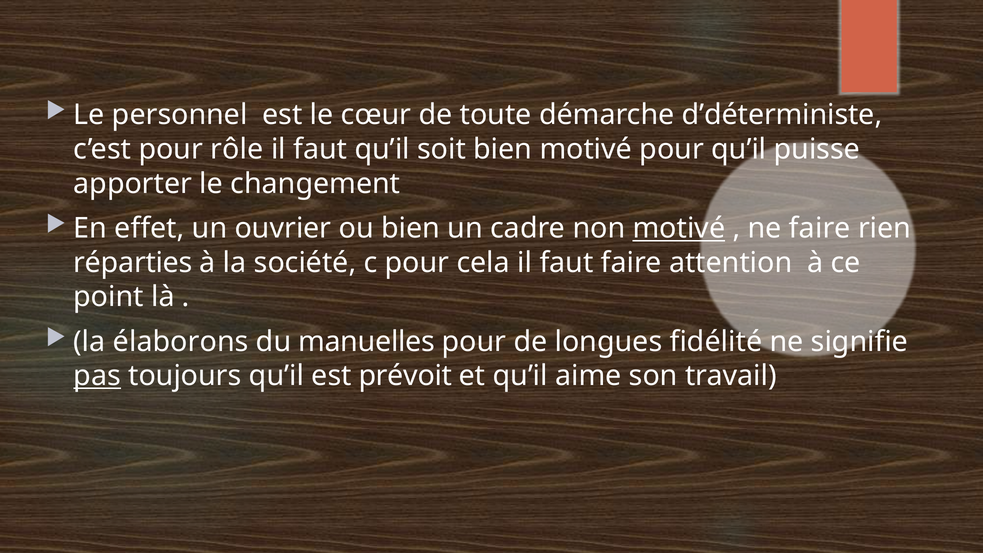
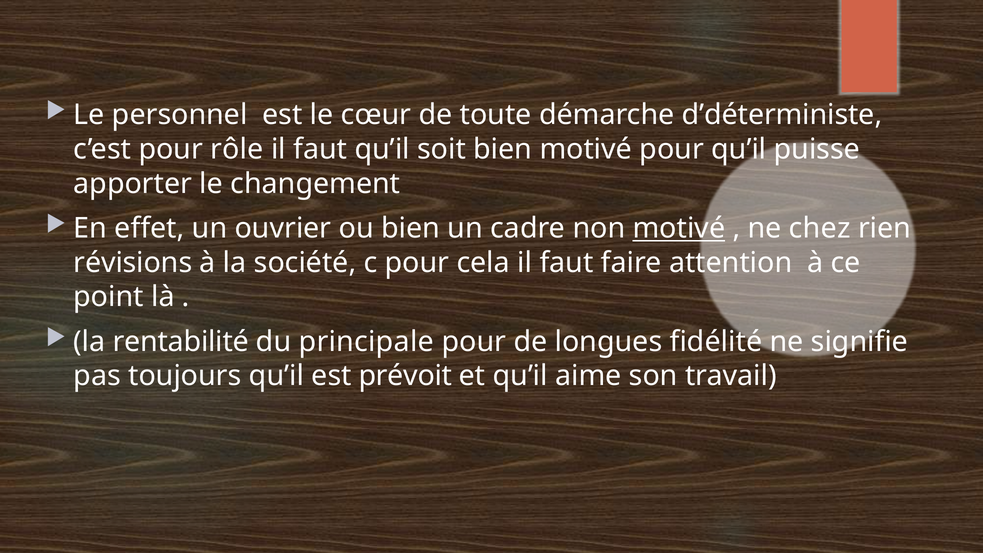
ne faire: faire -> chez (820, 228)
réparties: réparties -> révisions (133, 263)
élaborons: élaborons -> rentabilité (181, 342)
manuelles: manuelles -> principale (366, 342)
pas underline: present -> none (97, 376)
